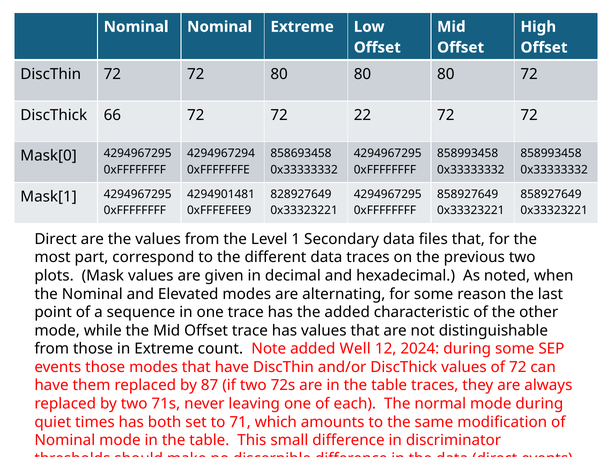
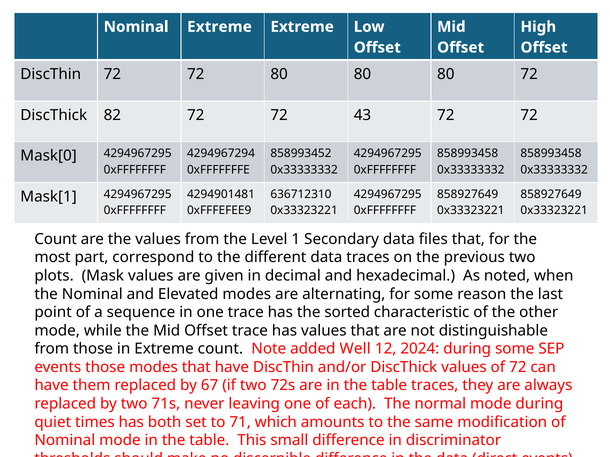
Nominal Nominal: Nominal -> Extreme (219, 27)
66: 66 -> 82 (112, 115)
22: 22 -> 43 (362, 115)
858693458: 858693458 -> 858993452 (301, 154)
828927649: 828927649 -> 636712310 (301, 195)
Direct: Direct -> Count (56, 239)
the added: added -> sorted (347, 313)
87: 87 -> 67 (210, 386)
